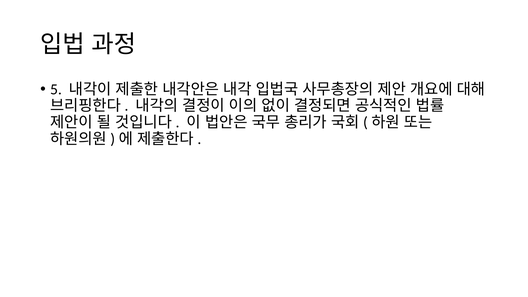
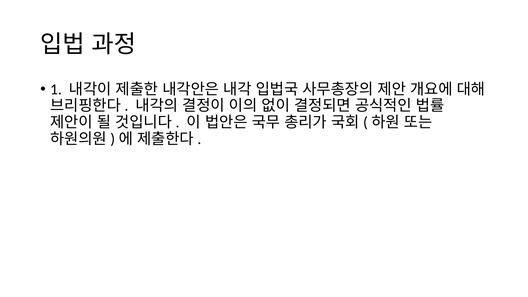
5: 5 -> 1 (56, 89)
